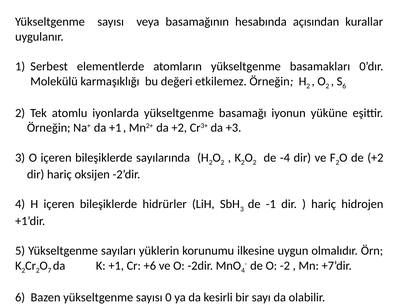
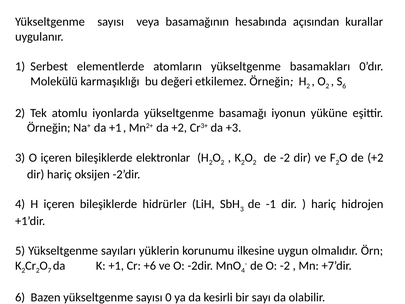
sayılarında: sayılarında -> elektronlar (163, 157)
de -4: -4 -> -2 (285, 157)
